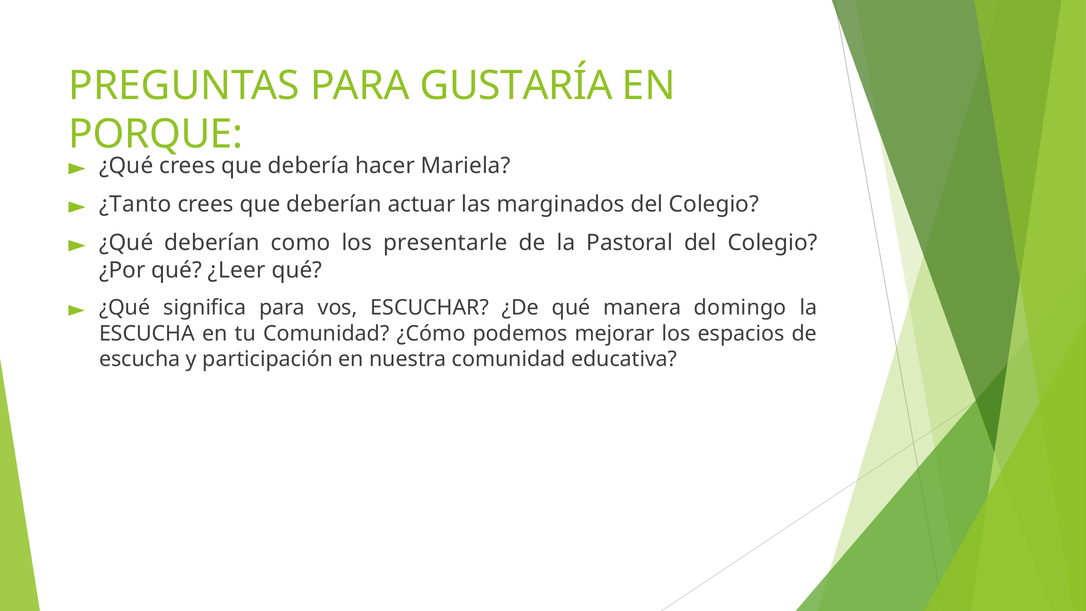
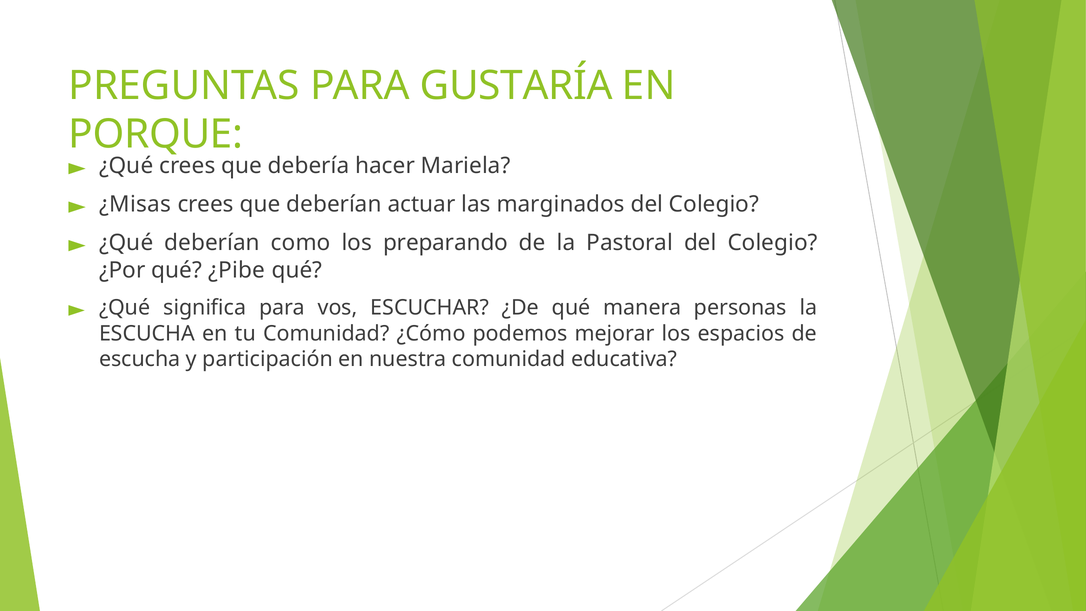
¿Tanto: ¿Tanto -> ¿Misas (135, 204)
presentarle: presentarle -> preparando (446, 243)
¿Leer: ¿Leer -> ¿Pibe (237, 270)
domingo: domingo -> personas (740, 308)
